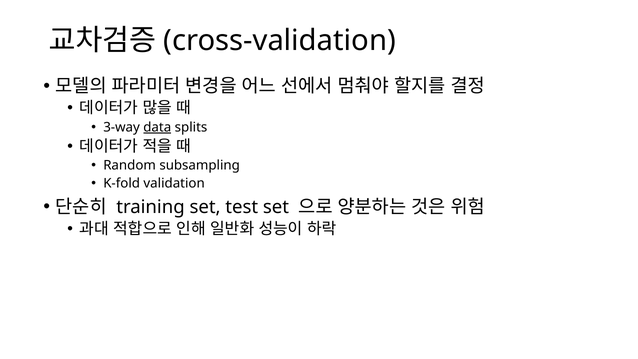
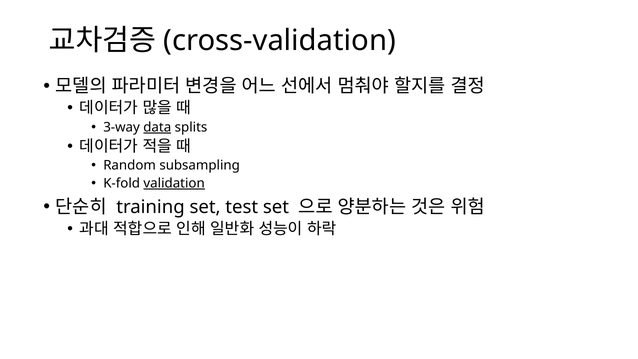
validation underline: none -> present (174, 183)
